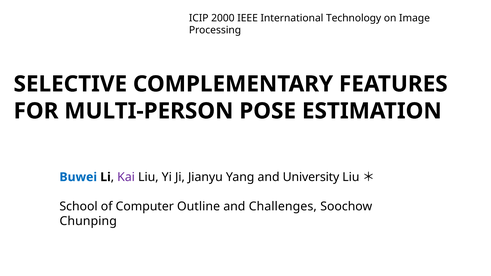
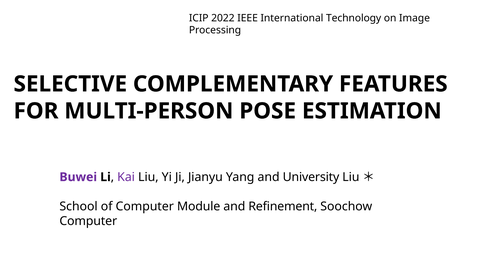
2000: 2000 -> 2022 (223, 18)
Buwei colour: blue -> purple (78, 177)
Outline: Outline -> Module (199, 207)
Challenges: Challenges -> Refinement (283, 207)
Chunping: Chunping -> Computer (88, 221)
